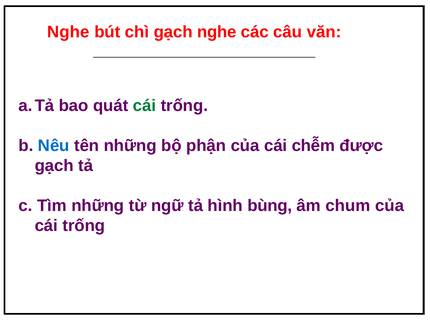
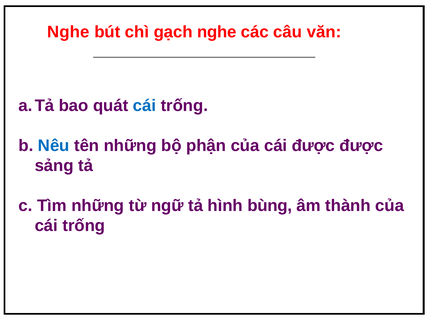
cái colour: green -> blue (145, 106)
cái chễm: chễm -> được (313, 146)
gạch: gạch -> sảng (54, 166)
chum: chum -> thành (348, 206)
